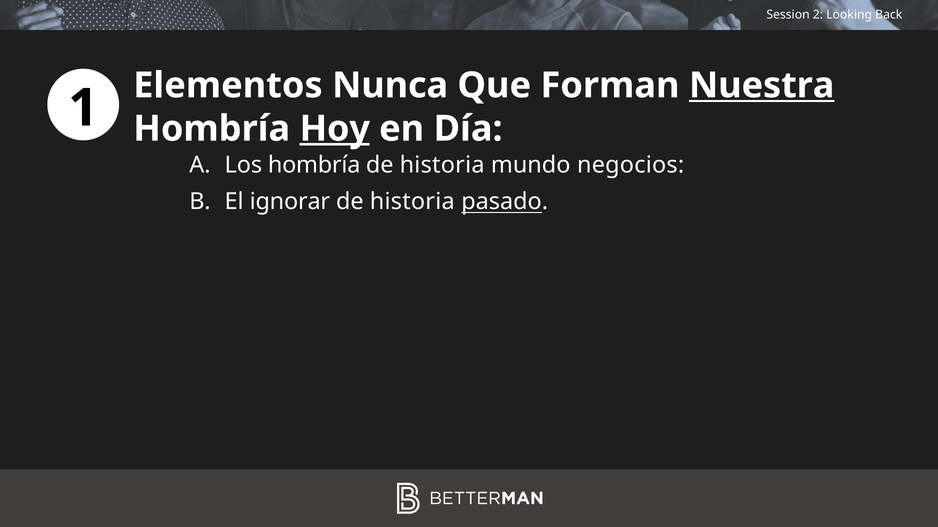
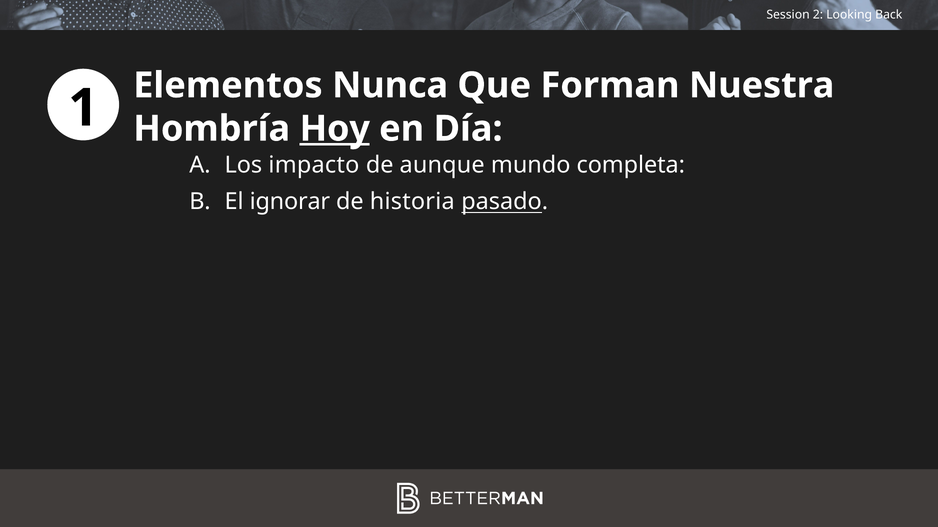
Nuestra underline: present -> none (762, 85)
Los hombría: hombría -> impacto (314, 165)
historia: historia -> aunque (442, 165)
negocios: negocios -> completa (631, 165)
